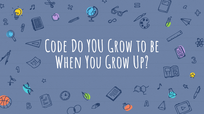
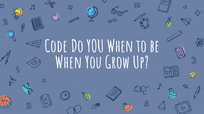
Do YOU Grow: Grow -> When (120, 47)
